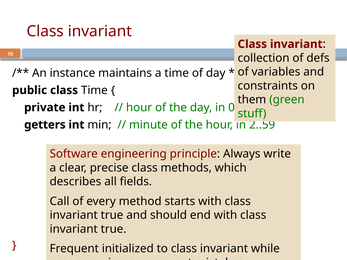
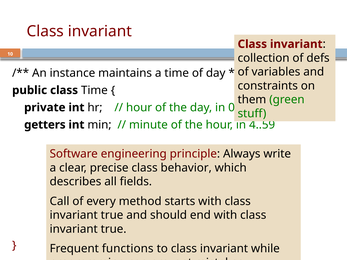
2..59: 2..59 -> 4..59 (262, 125)
methods: methods -> behavior (186, 168)
initialized: initialized -> functions (128, 249)
